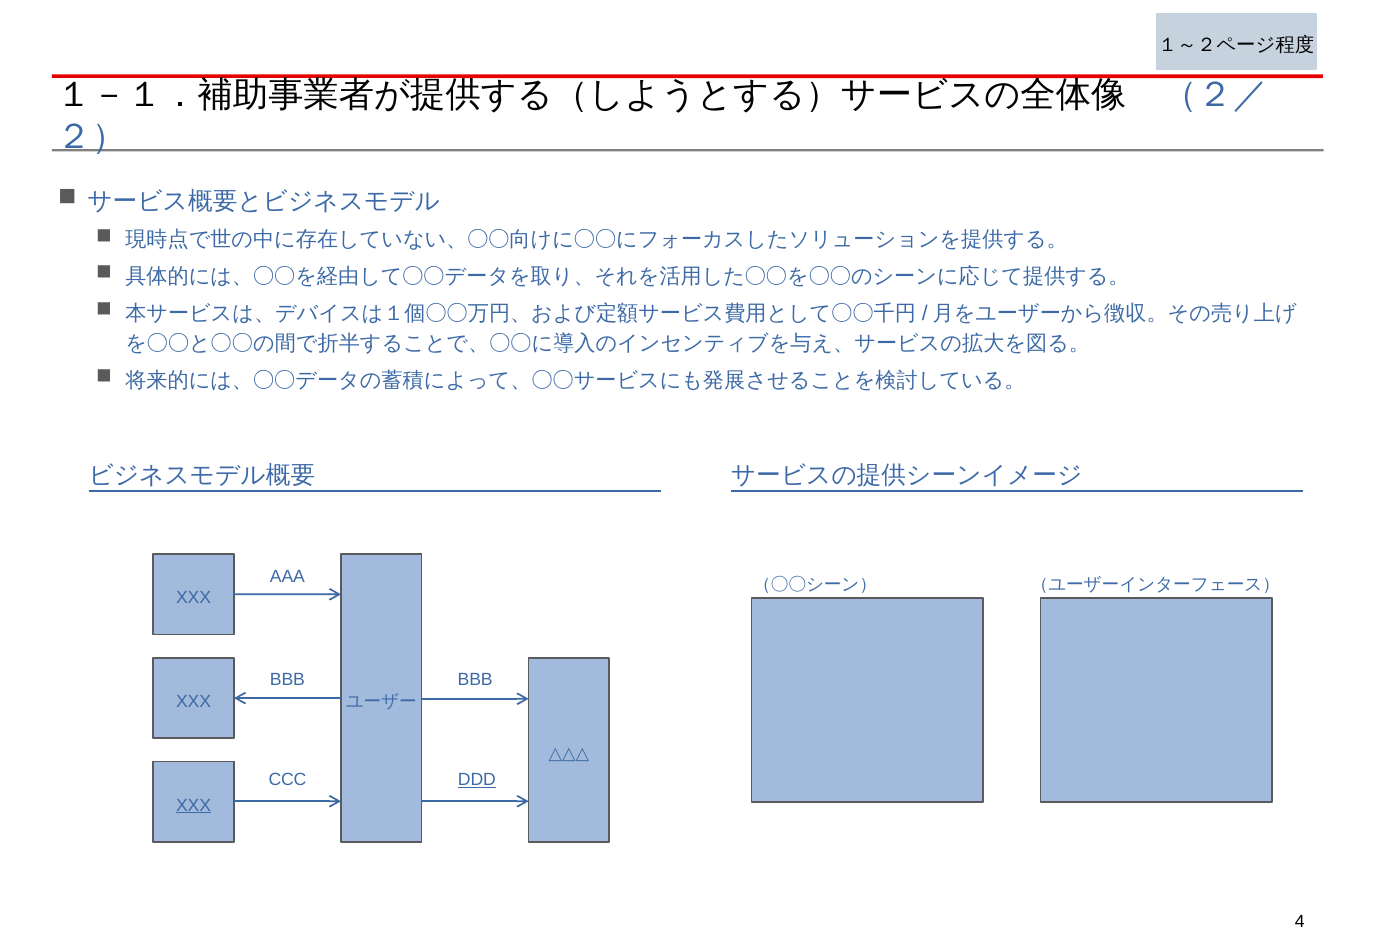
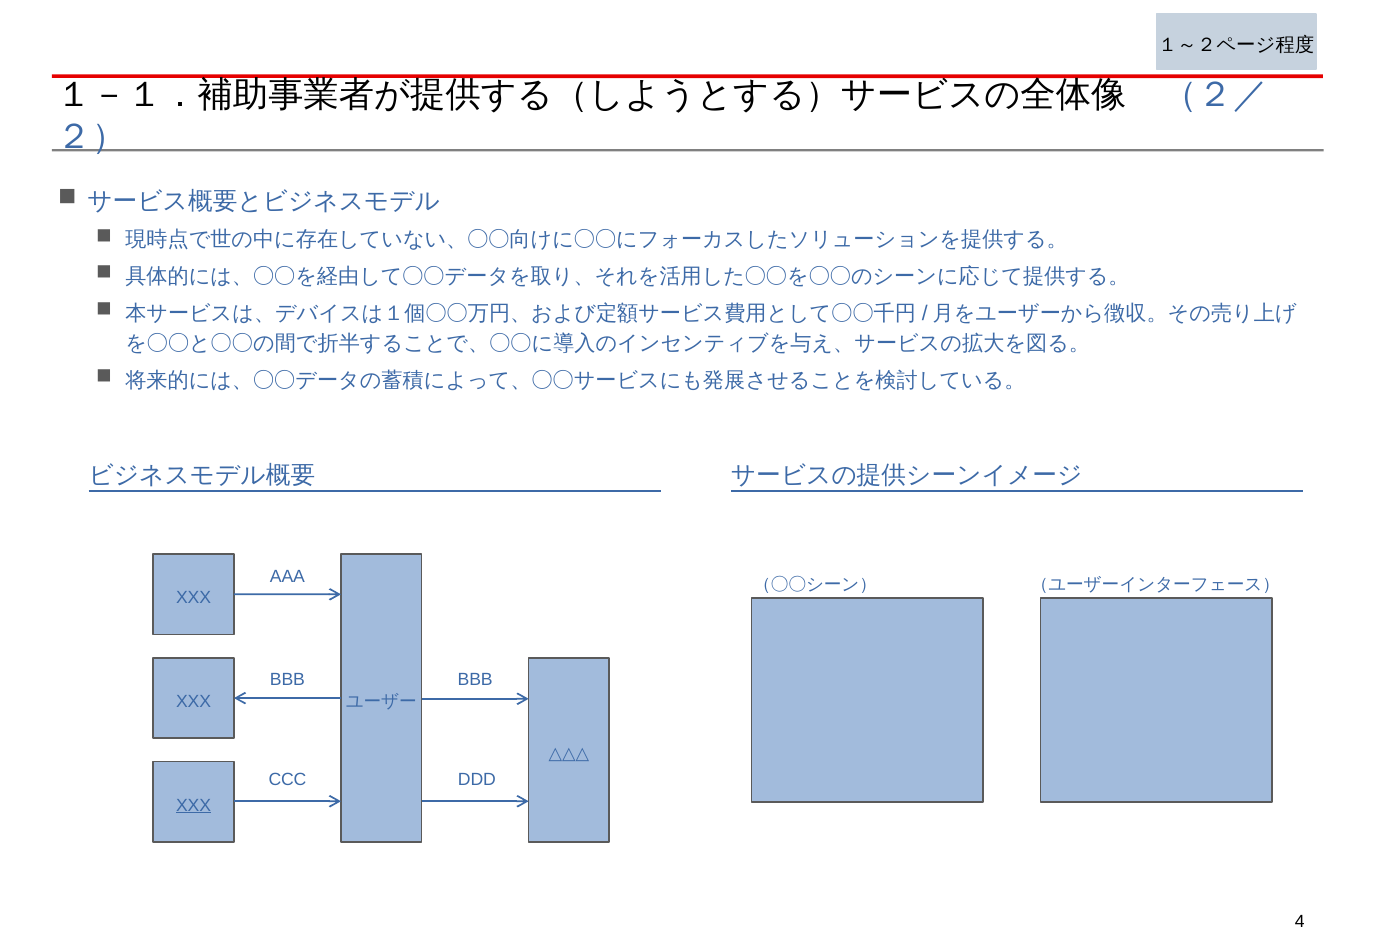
DDD underline: present -> none (477, 780)
